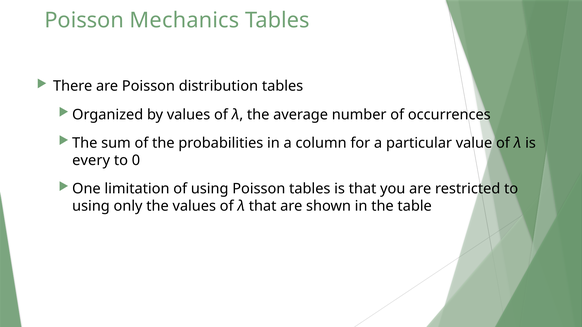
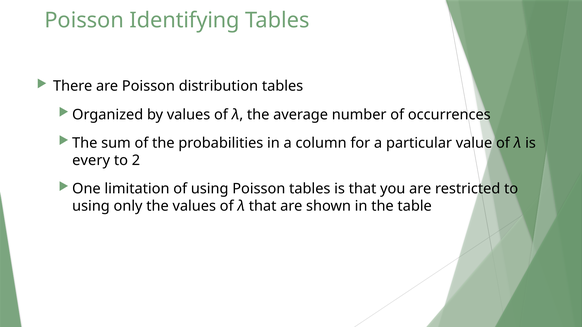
Mechanics: Mechanics -> Identifying (185, 20)
0: 0 -> 2 (136, 160)
